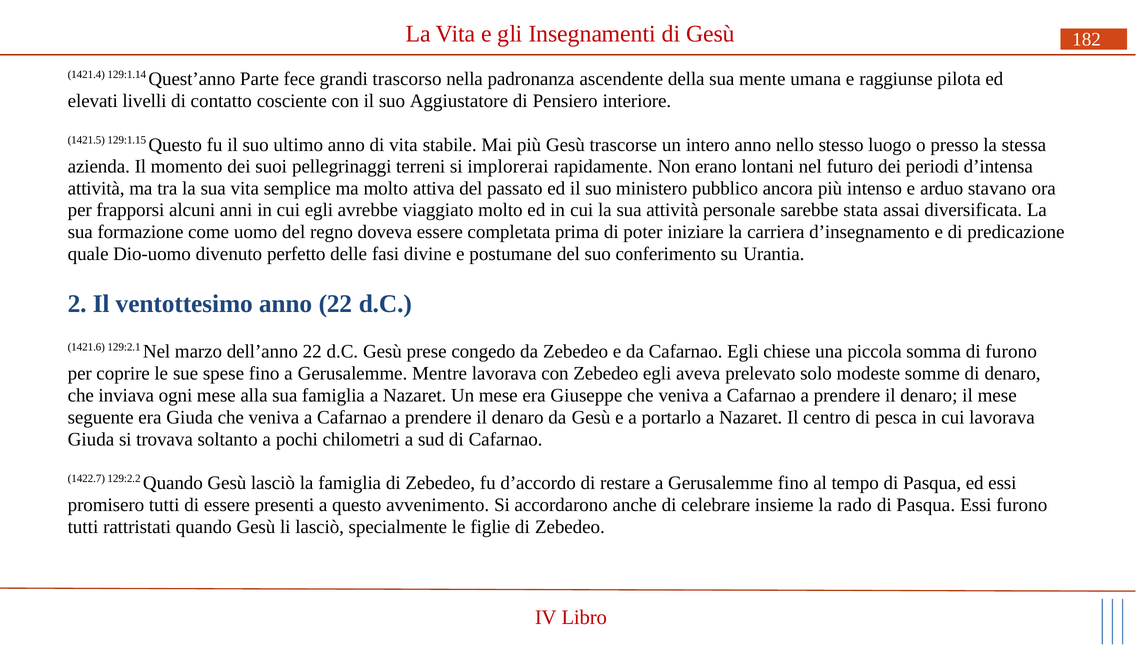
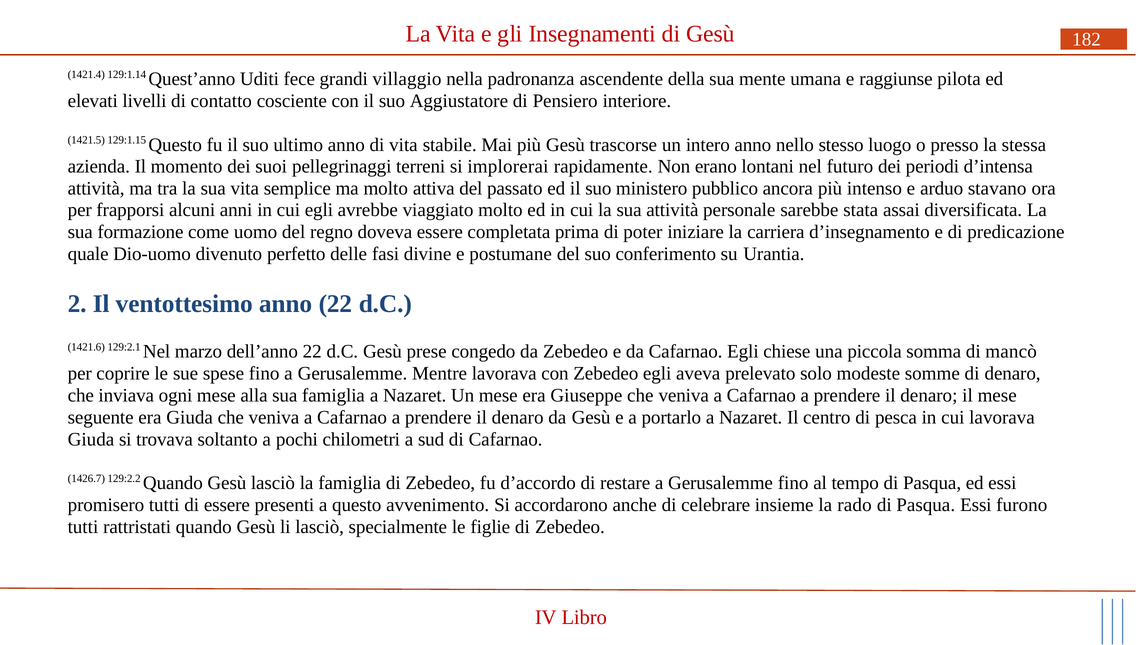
Parte: Parte -> Uditi (259, 79)
trascorso: trascorso -> villaggio (407, 79)
di furono: furono -> mancò (1011, 352)
1422.7: 1422.7 -> 1426.7 (86, 478)
